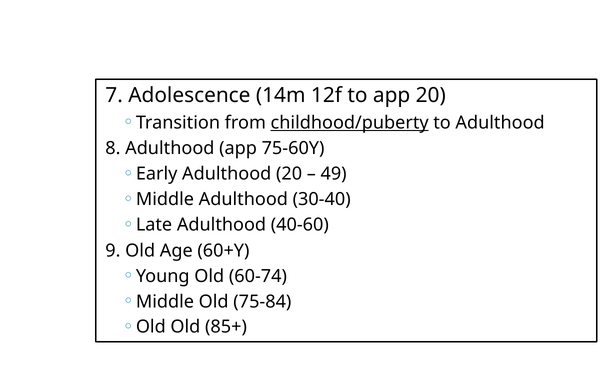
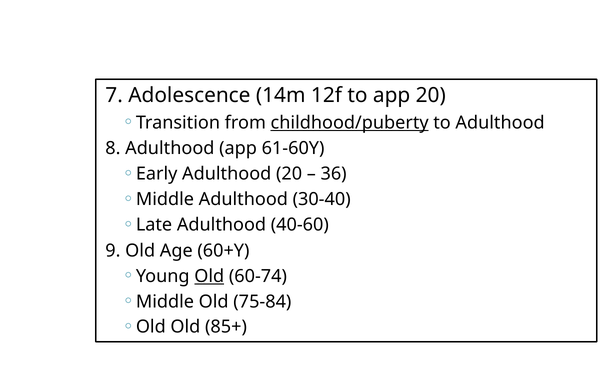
75-60Y: 75-60Y -> 61-60Y (293, 149)
49: 49 -> 36 (334, 174)
Old underline: none -> present (209, 276)
